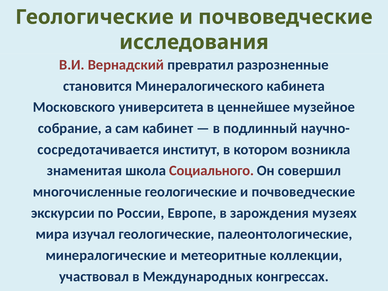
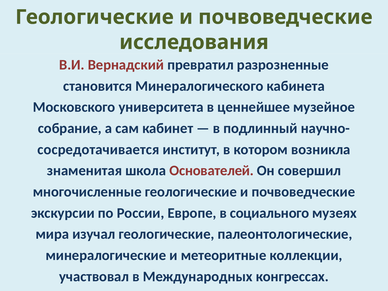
Социального: Социального -> Основателей (212, 171)
зарождения: зарождения -> социального (270, 213)
